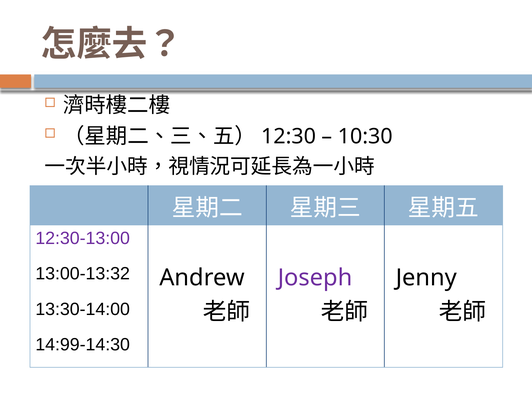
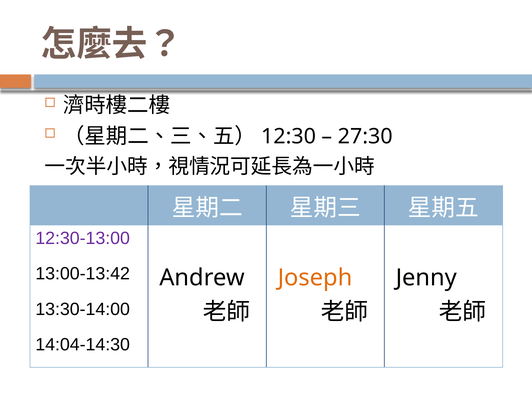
10:30: 10:30 -> 27:30 (365, 136)
13:00-13:32: 13:00-13:32 -> 13:00-13:42 (83, 274)
Joseph colour: purple -> orange (315, 278)
14:99-14:30: 14:99-14:30 -> 14:04-14:30 (83, 345)
